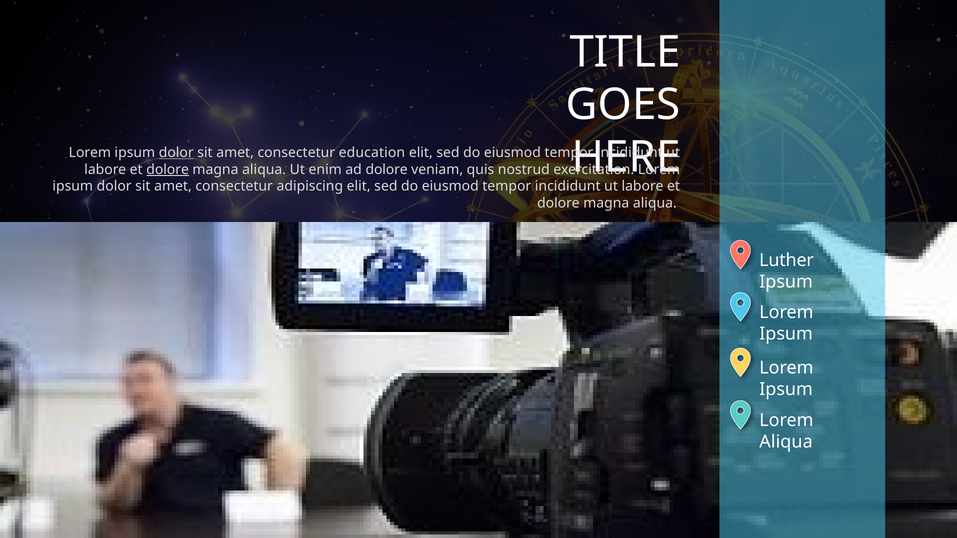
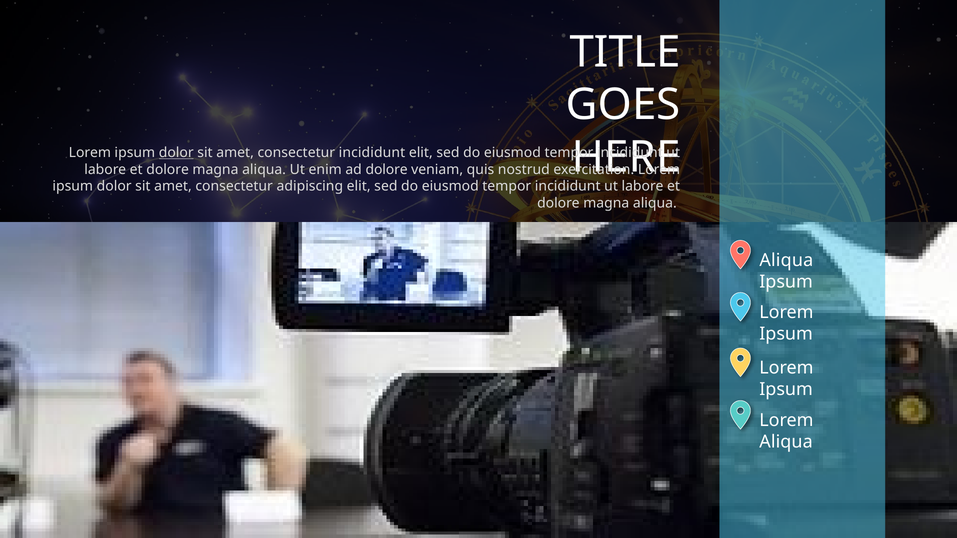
consectetur education: education -> incididunt (372, 153)
dolore underline: present -> none (168, 170)
Luther: Luther -> Aliqua (786, 260)
